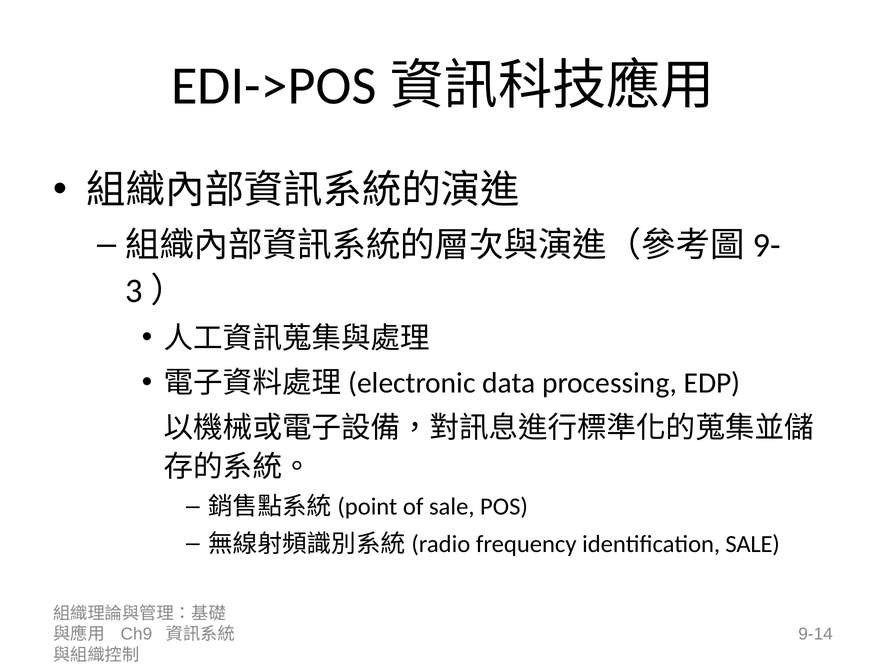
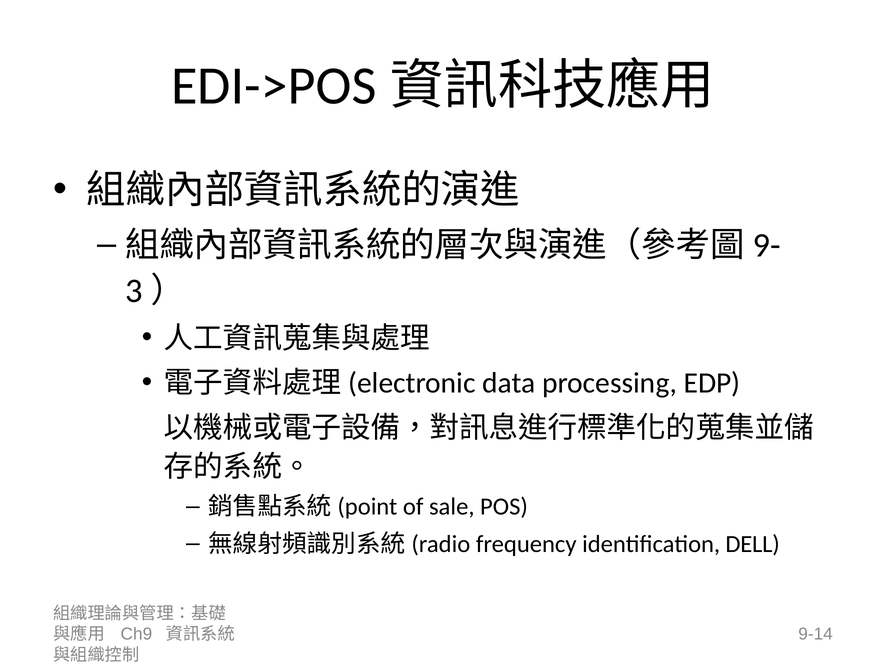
identification SALE: SALE -> DELL (753, 545)
